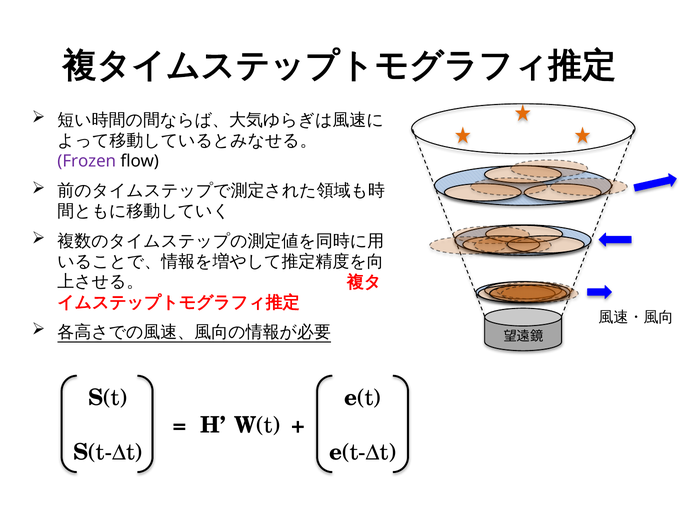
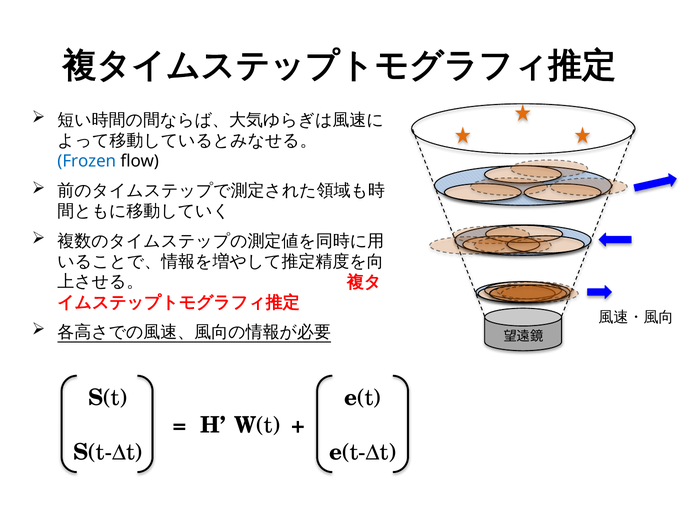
Frozen colour: purple -> blue (87, 161)
